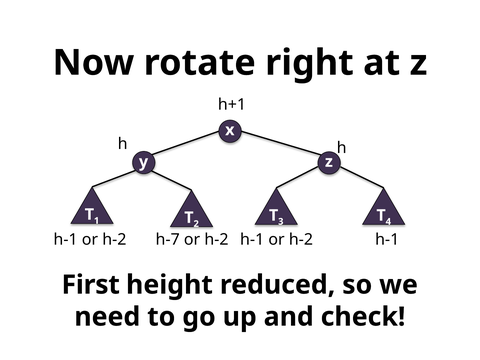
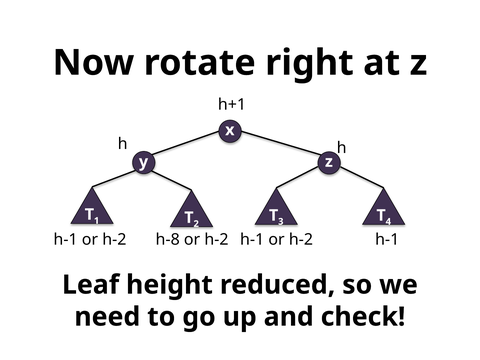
h-7: h-7 -> h-8 (168, 240)
First: First -> Leaf (91, 285)
